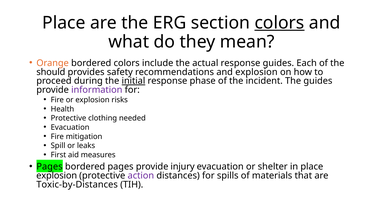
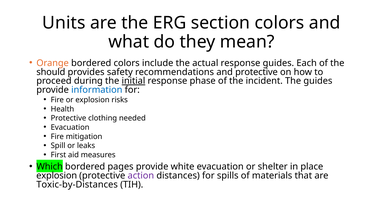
Place: Place -> Units (64, 23)
colors underline: present -> none (279, 23)
and explosion: explosion -> protective (257, 72)
information colour: purple -> blue (97, 90)
Pages: Pages -> Which (50, 166)
injury: injury -> white (183, 166)
